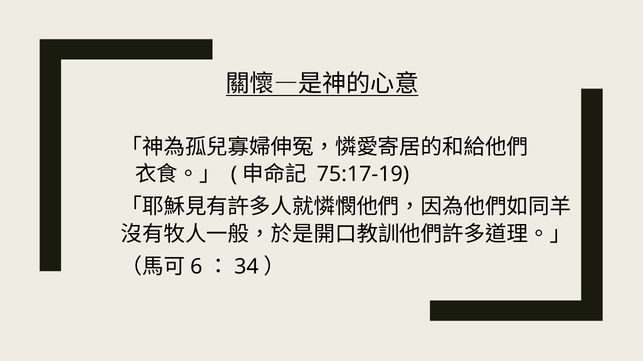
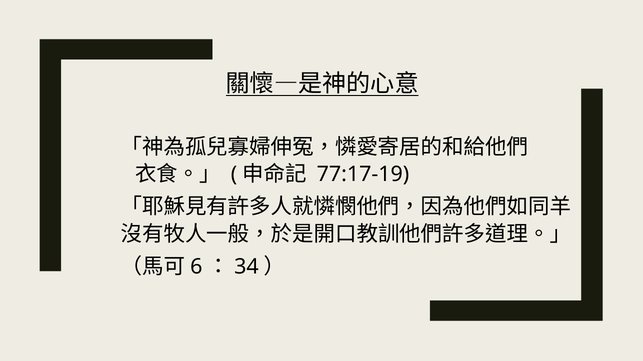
75:17-19: 75:17-19 -> 77:17-19 (363, 175)
